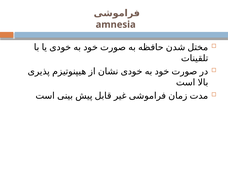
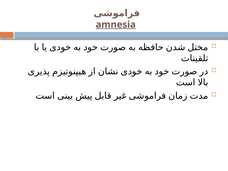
amnesia underline: none -> present (116, 25)
